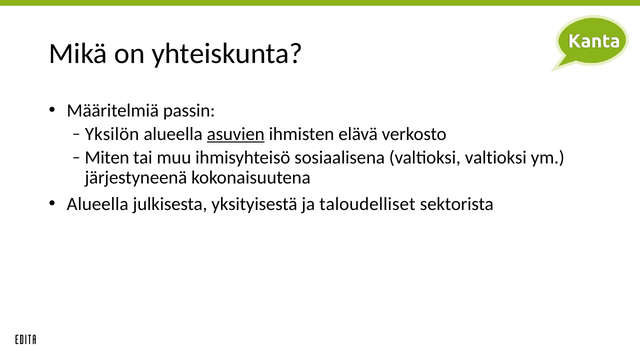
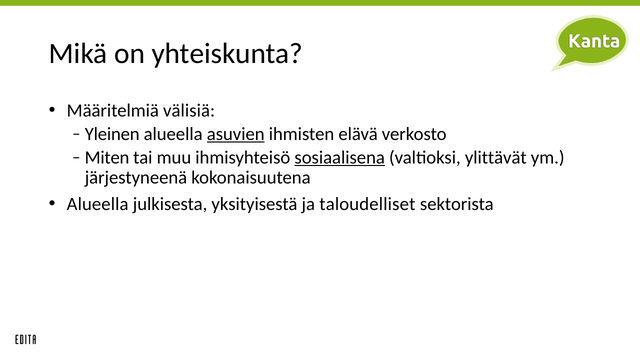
passin: passin -> välisiä (189, 111)
Yksilön: Yksilön -> Yleinen (112, 134)
sosiaalisena underline: none -> present (340, 157)
valtioksi valtioksi: valtioksi -> ylittävät (496, 157)
